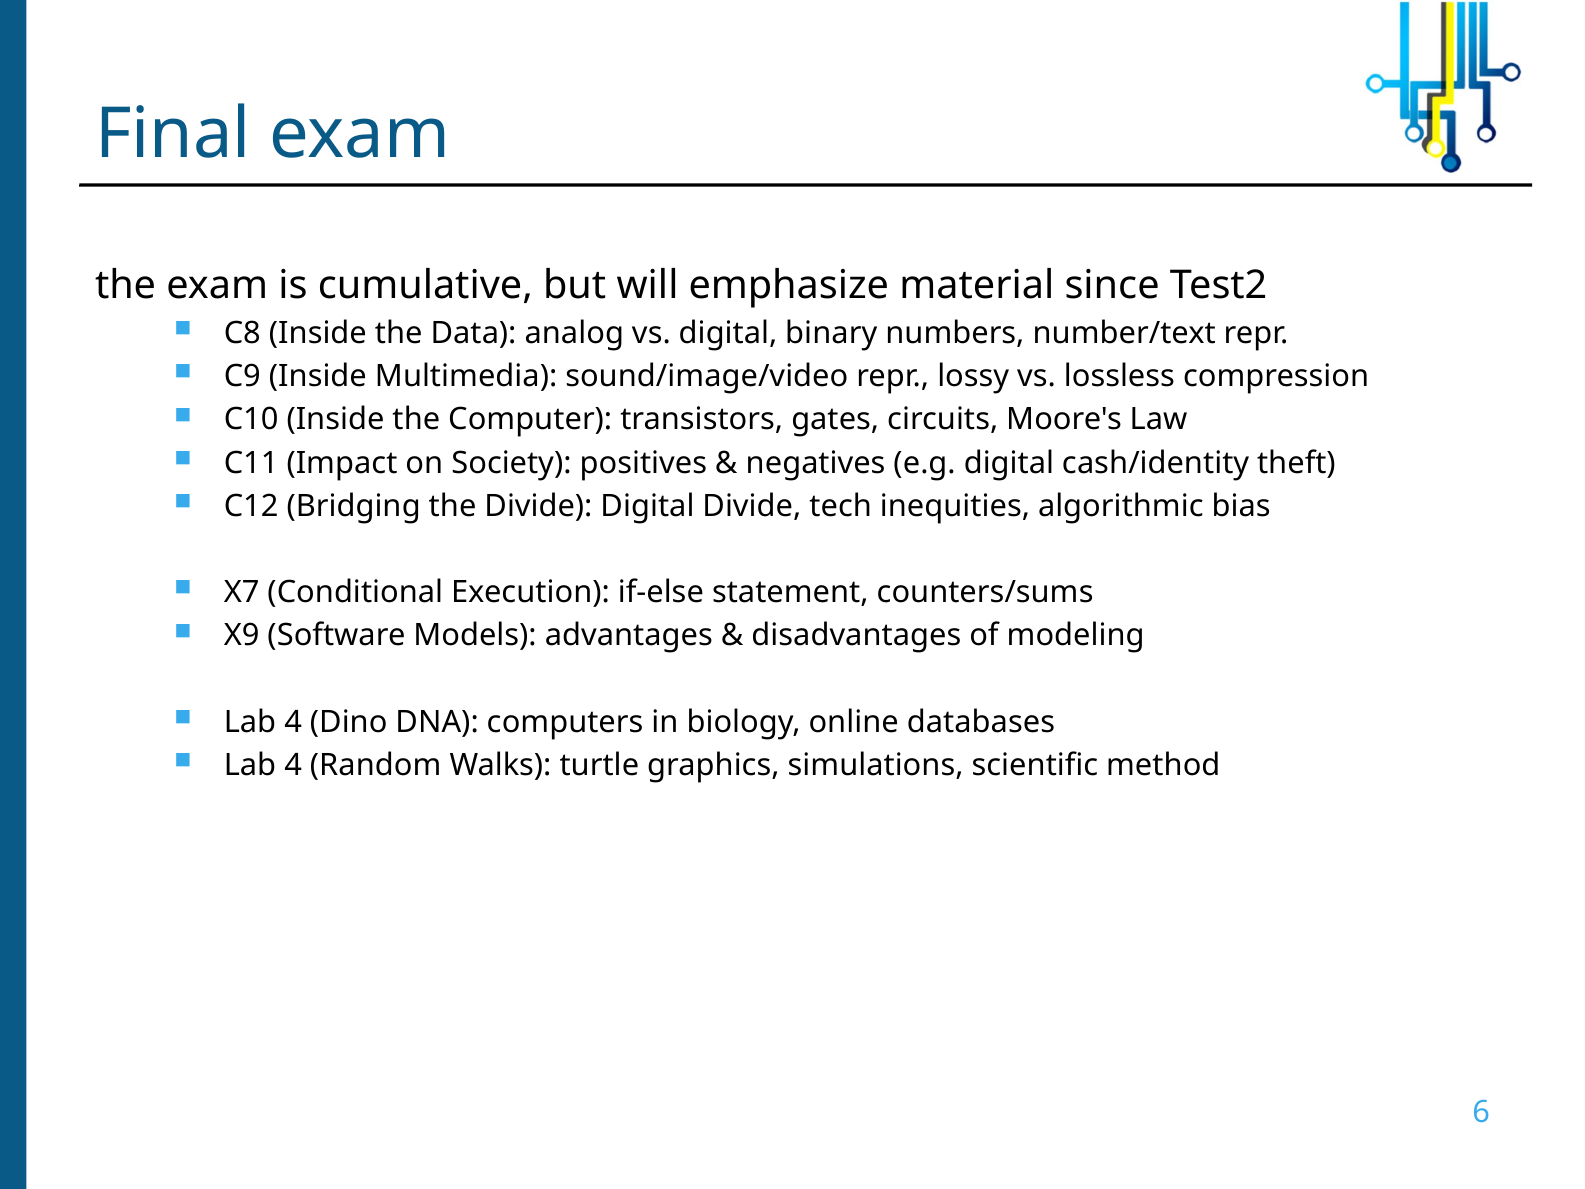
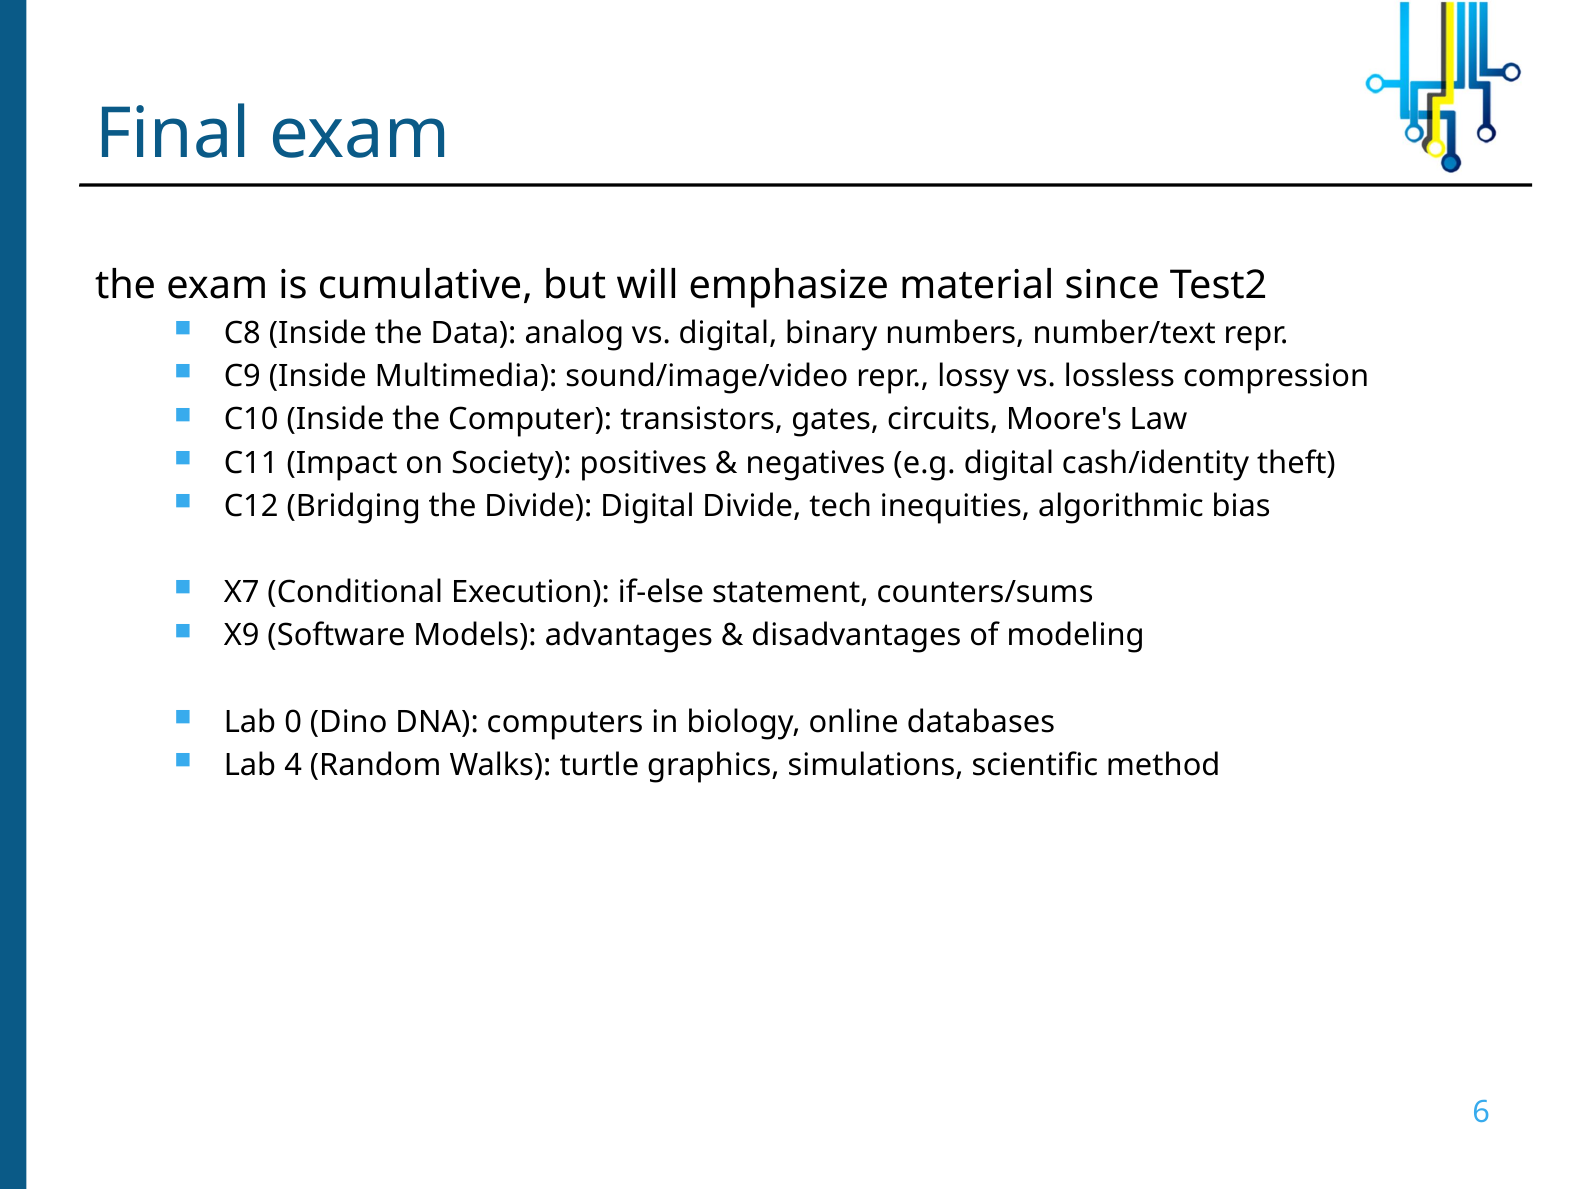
4: 4 -> 0 (293, 722)
